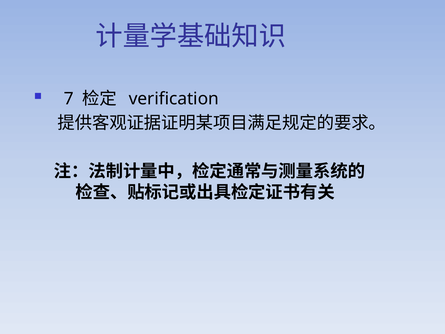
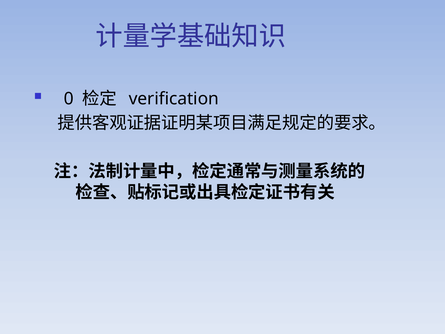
7: 7 -> 0 (69, 99)
